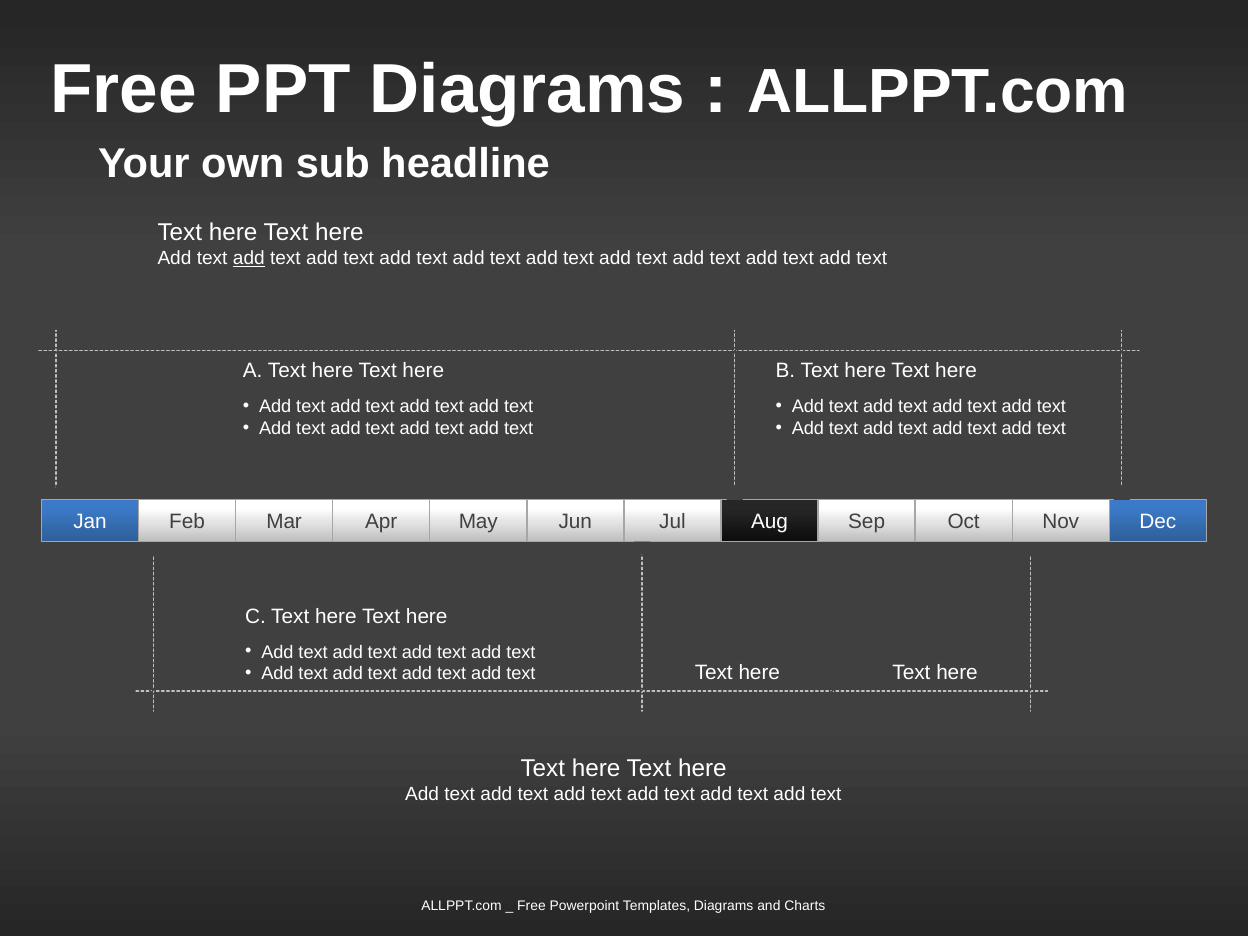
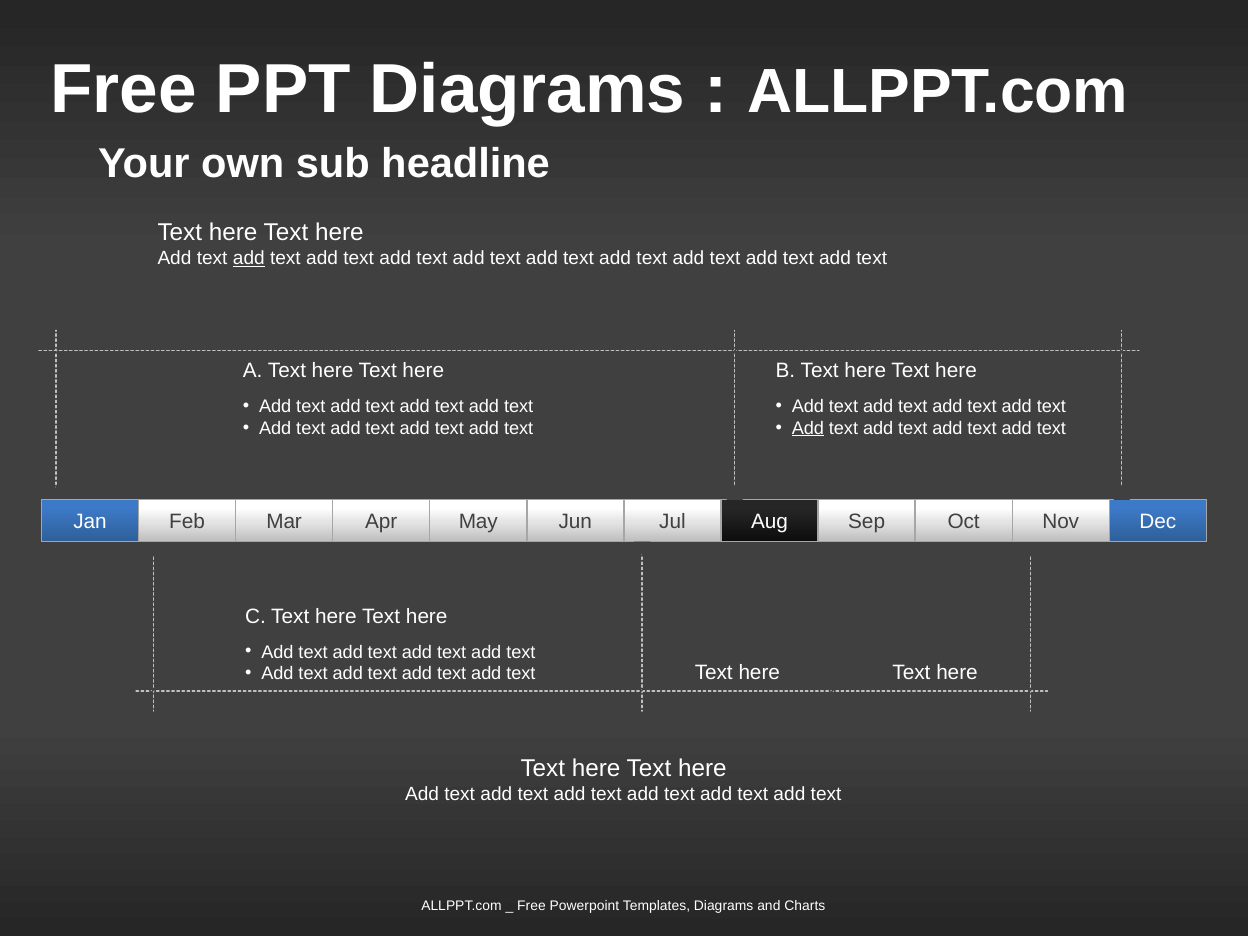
Add underline: none -> present (808, 428)
